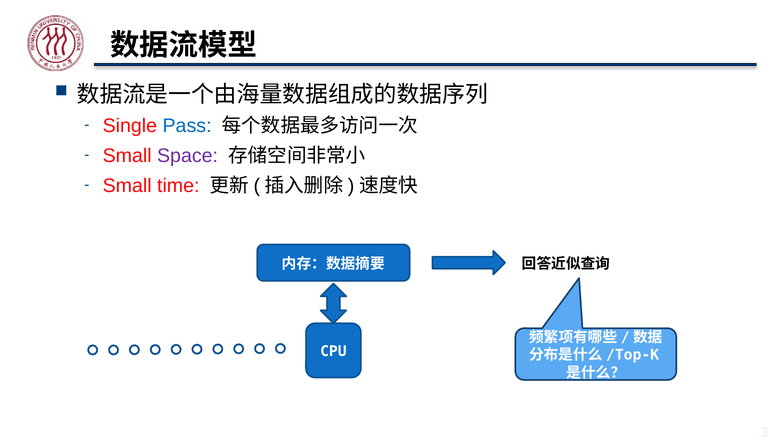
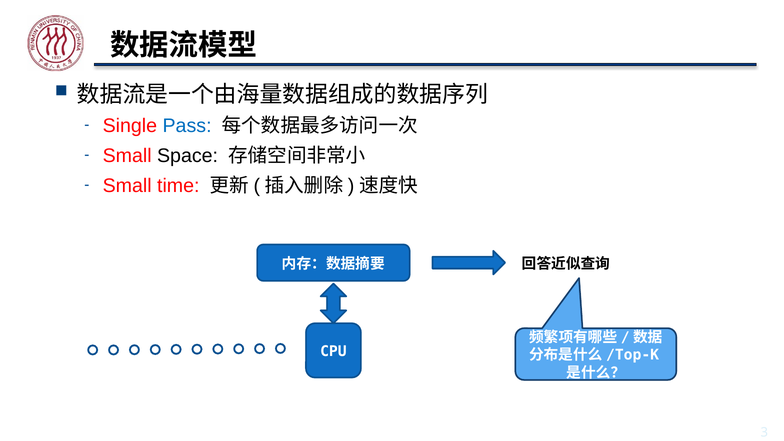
Space colour: purple -> black (188, 156)
